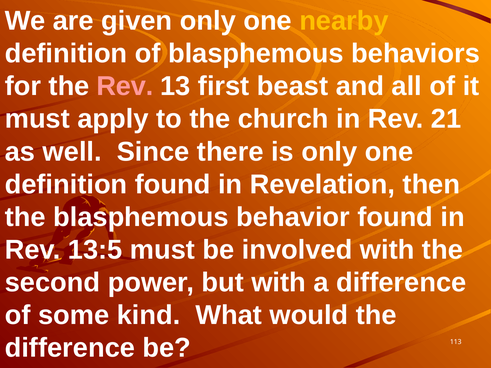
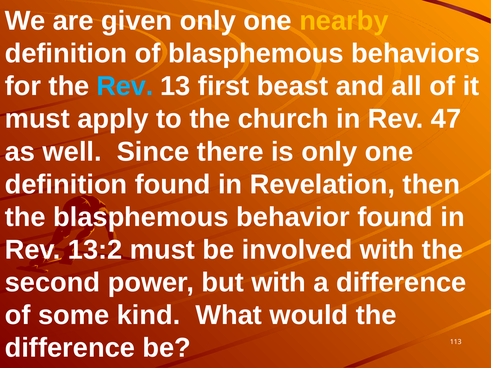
Rev colour: pink -> light blue (125, 86)
21: 21 -> 47 (446, 119)
13:5: 13:5 -> 13:2 (95, 250)
